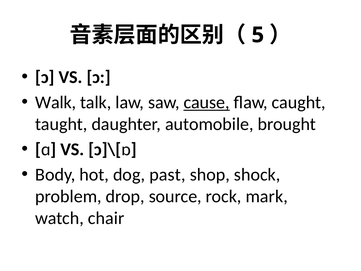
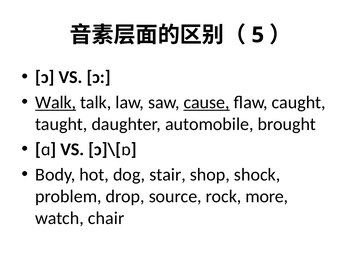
Walk underline: none -> present (56, 102)
past: past -> stair (168, 175)
mark: mark -> more (267, 196)
